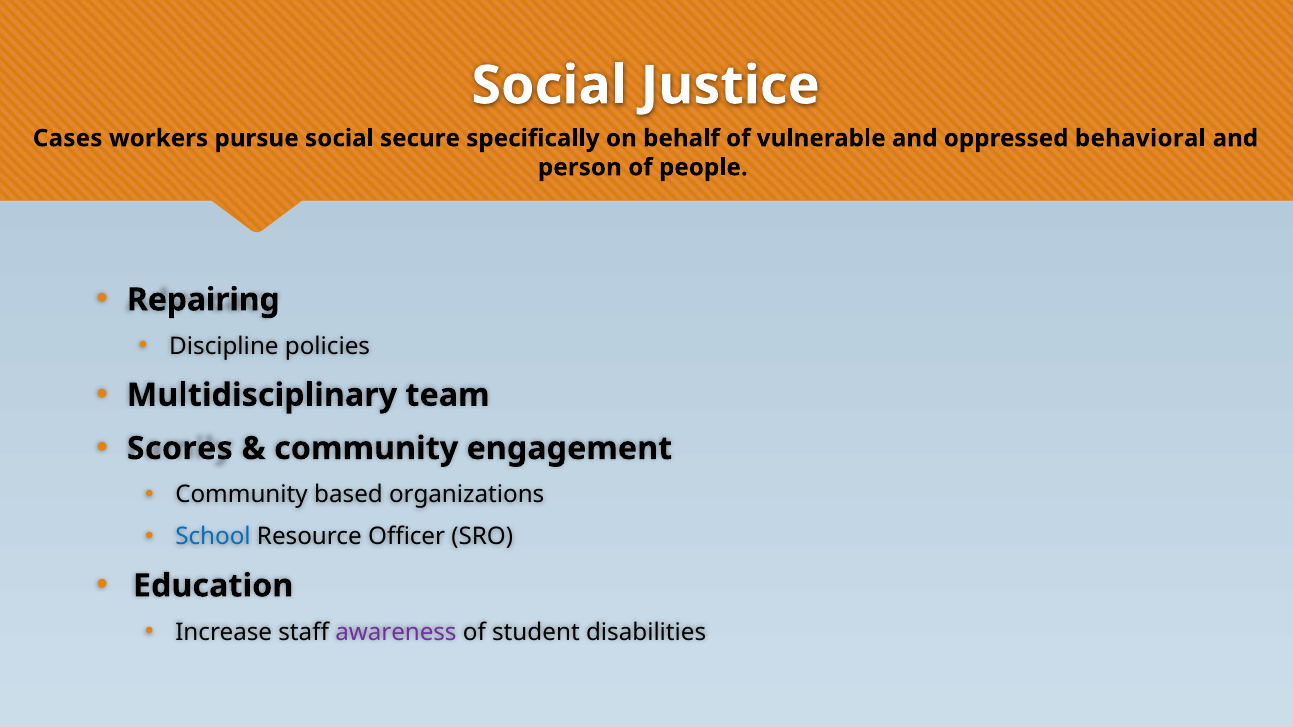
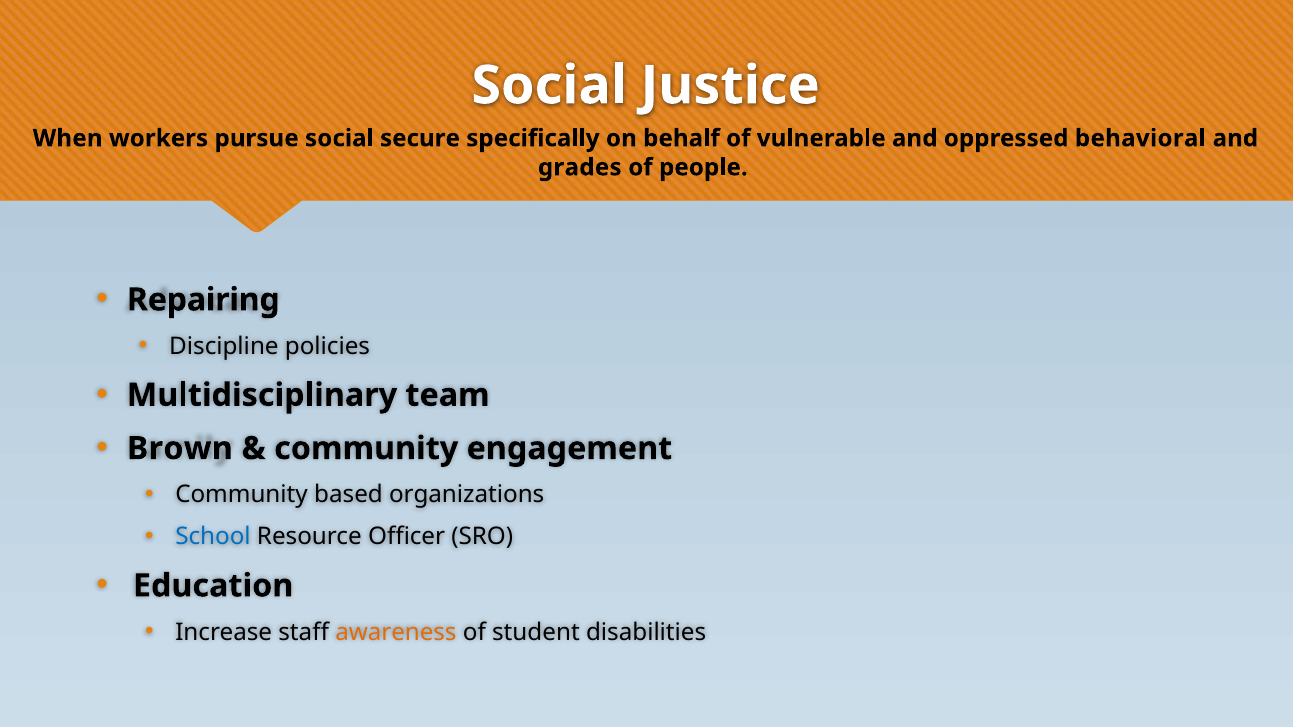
Cases: Cases -> When (68, 138)
person: person -> grades (580, 167)
Scores: Scores -> Brown (180, 449)
awareness colour: purple -> orange (396, 632)
